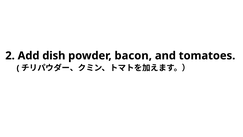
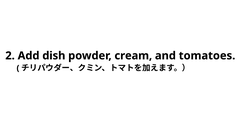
bacon: bacon -> cream (133, 56)
